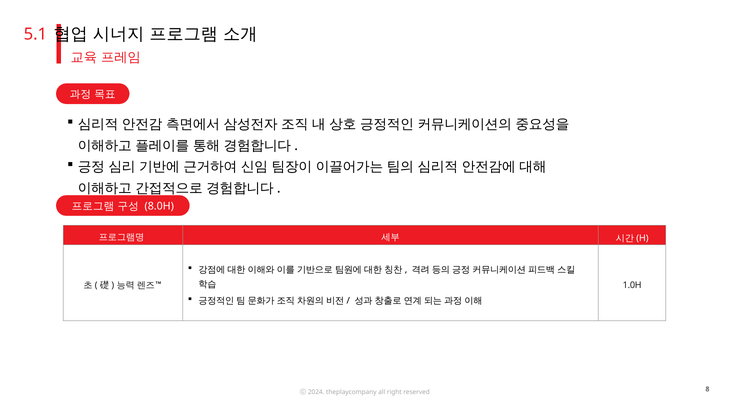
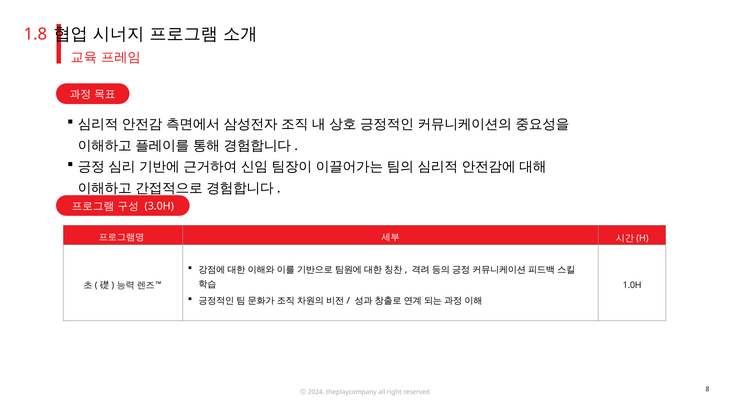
5.1: 5.1 -> 1.8 (35, 34)
8.0H: 8.0H -> 3.0H (159, 206)
